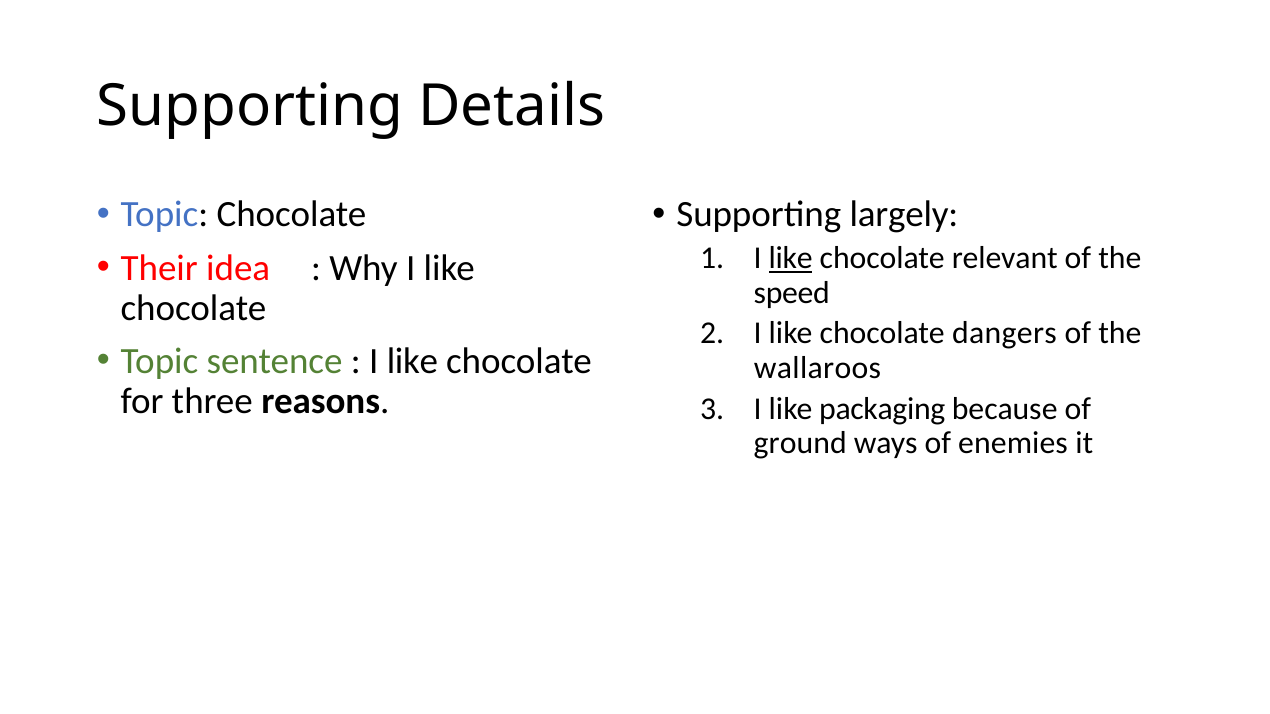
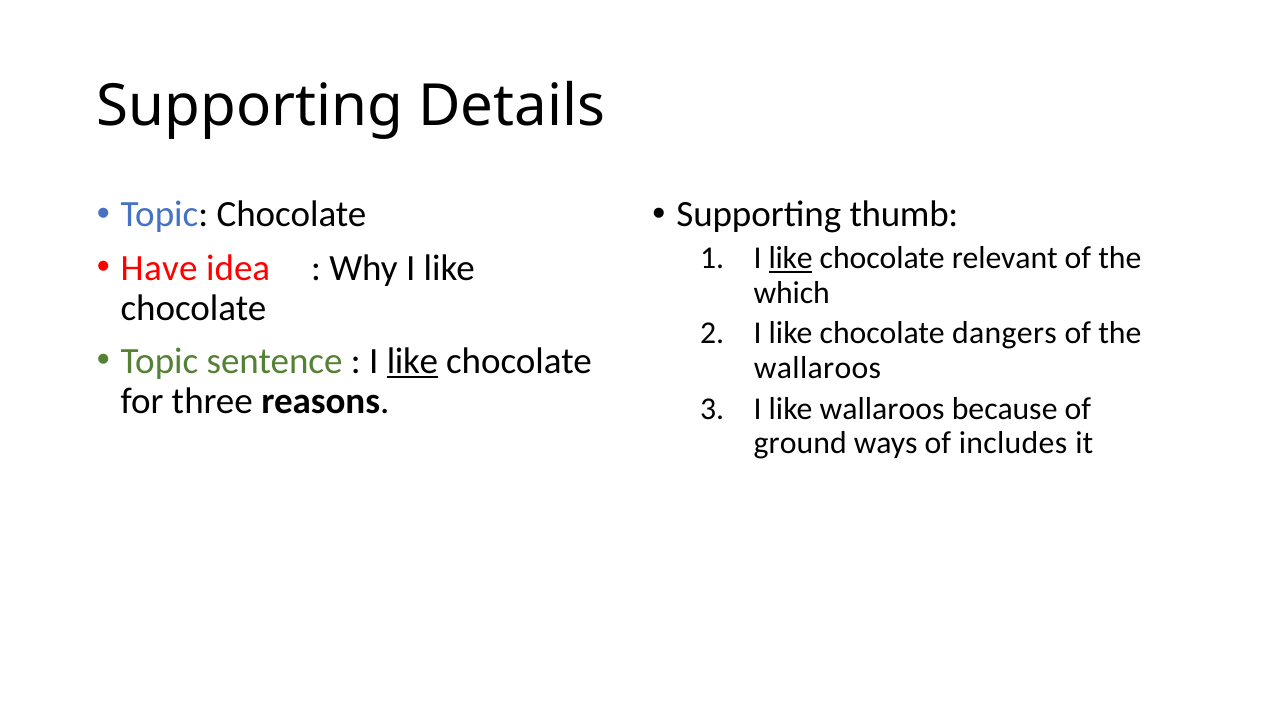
largely: largely -> thumb (904, 215)
Their: Their -> Have (159, 268)
speed: speed -> which (792, 293)
like underline: none -> present (412, 361)
like packaging: packaging -> wallaroos (882, 409)
enemies: enemies -> includes (1013, 443)
